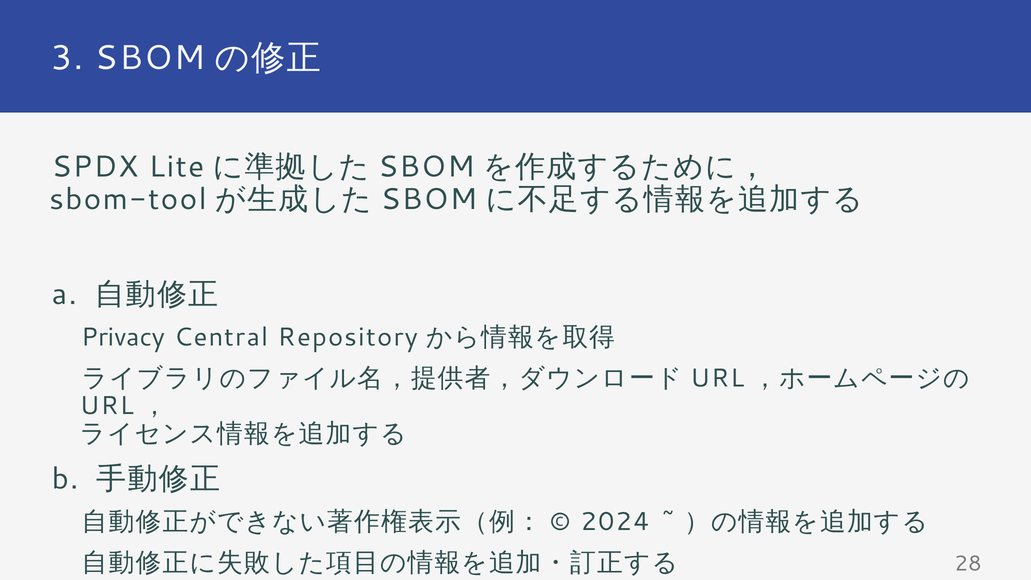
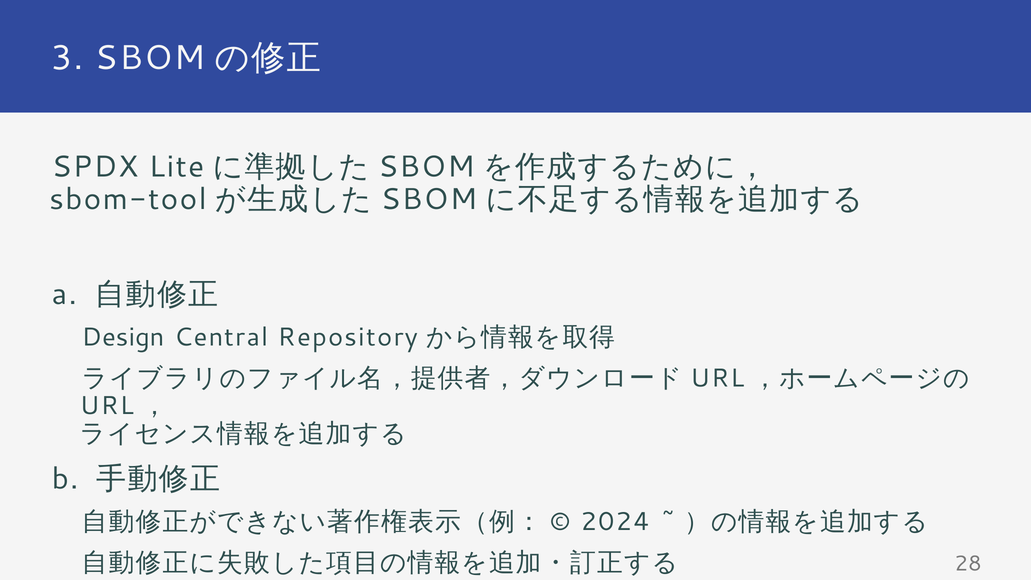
Privacy: Privacy -> Design (123, 337)
